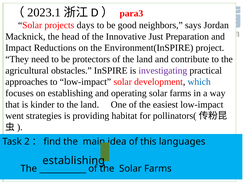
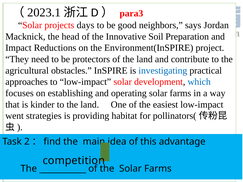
Just: Just -> Soil (156, 37)
investigating colour: purple -> blue (163, 71)
languages: languages -> advantage (182, 142)
establishing: establishing -> competition (74, 161)
